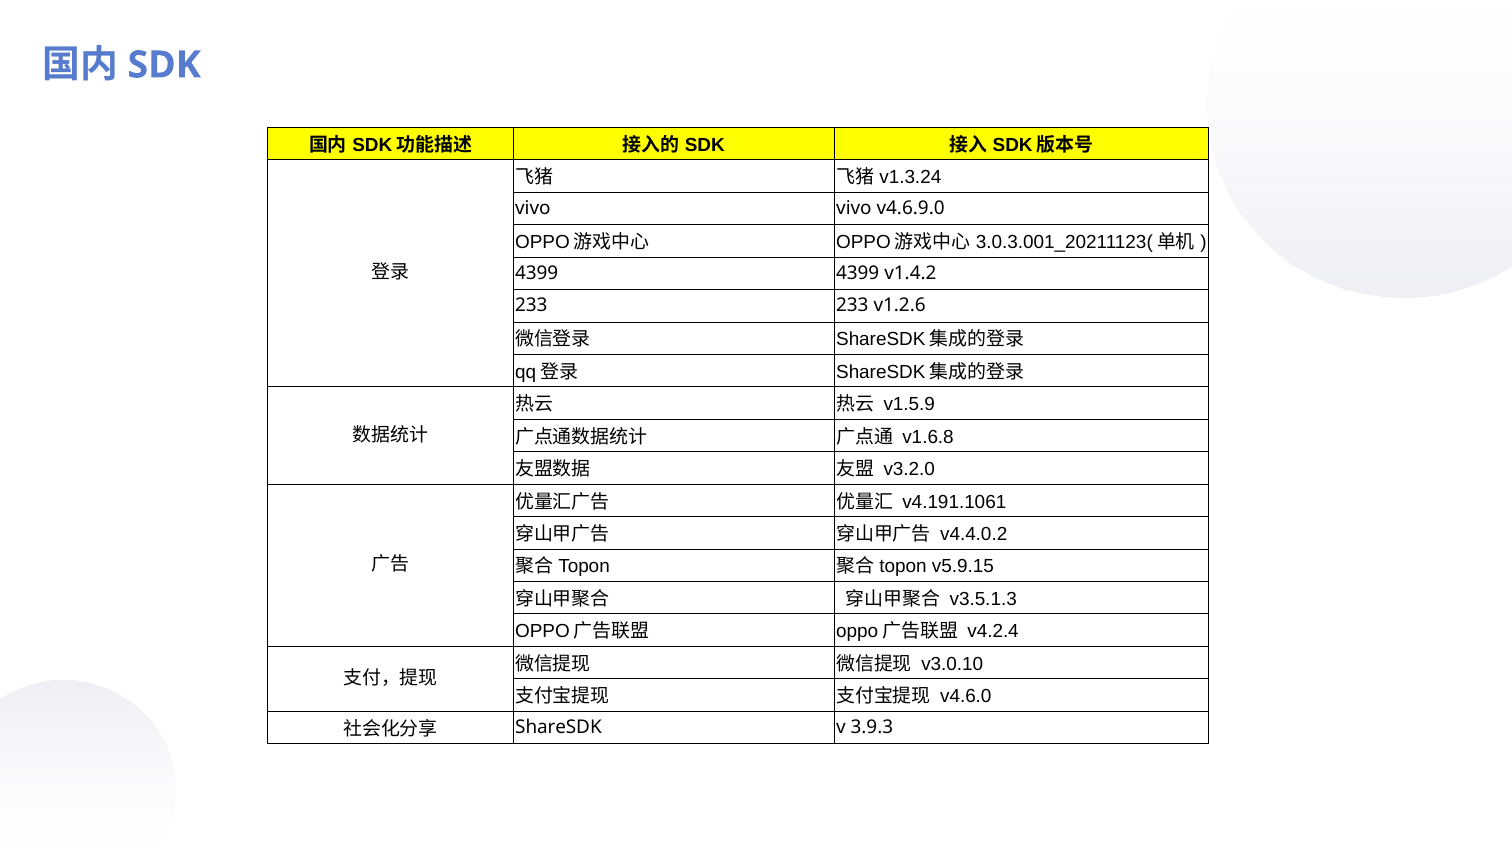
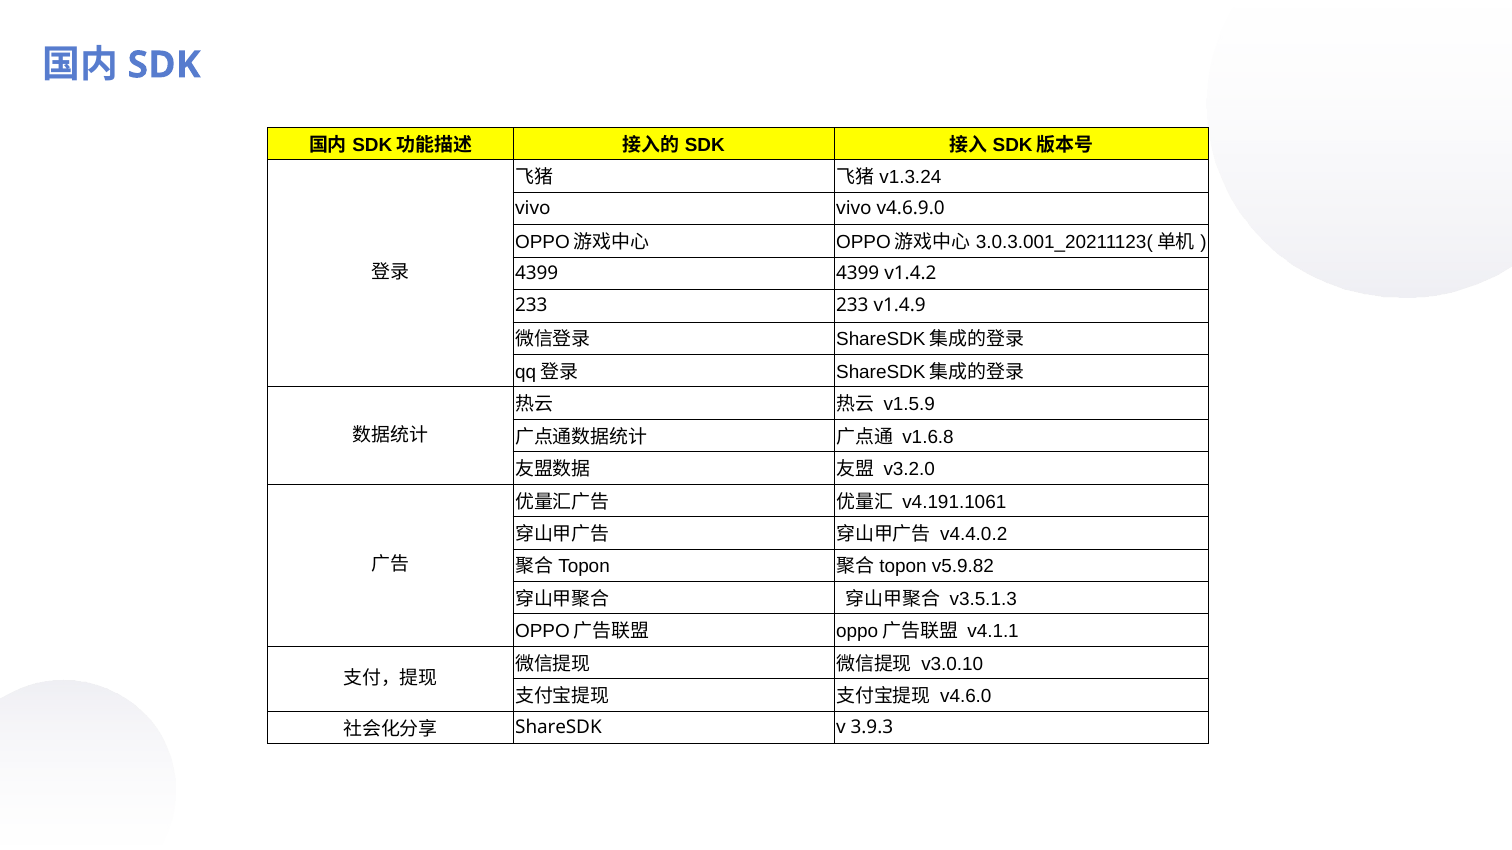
v1.2.6: v1.2.6 -> v1.4.9 (900, 306)
v5.9.15: v5.9.15 -> v5.9.82 (963, 567)
v4.2.4: v4.2.4 -> v4.1.1 (993, 632)
